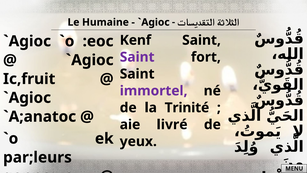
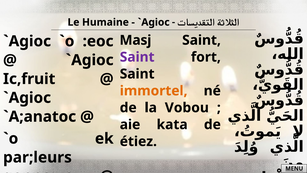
Kenf: Kenf -> Masj (135, 40)
immortel colour: purple -> orange (154, 91)
Trinité: Trinité -> Vobou (187, 108)
livré: livré -> kata (172, 124)
yeux: yeux -> étiez (138, 141)
